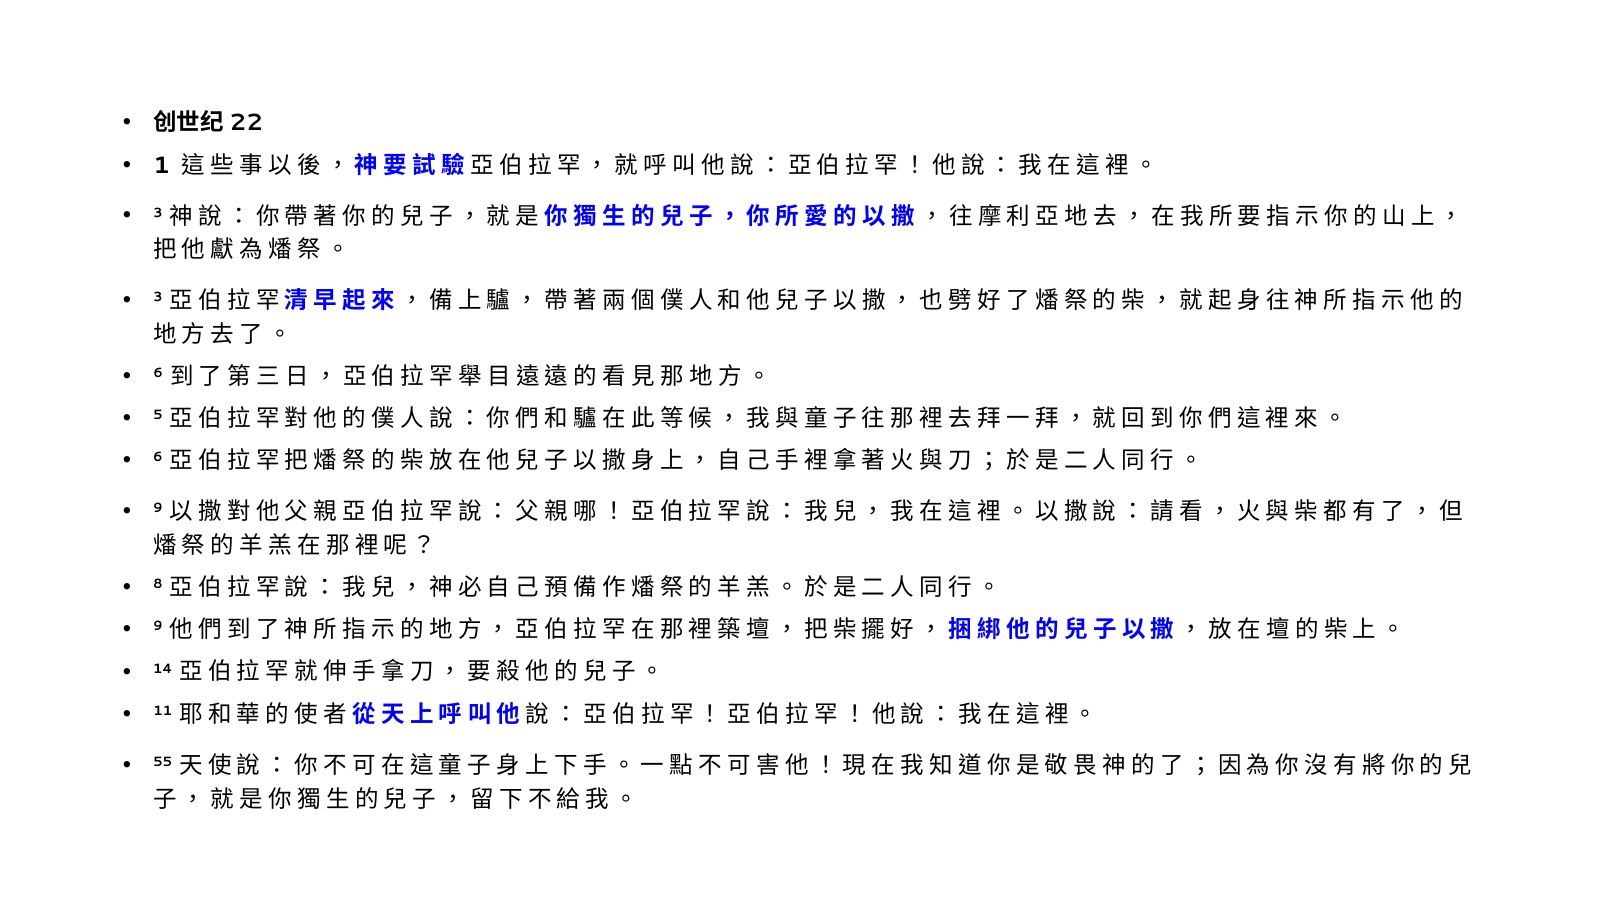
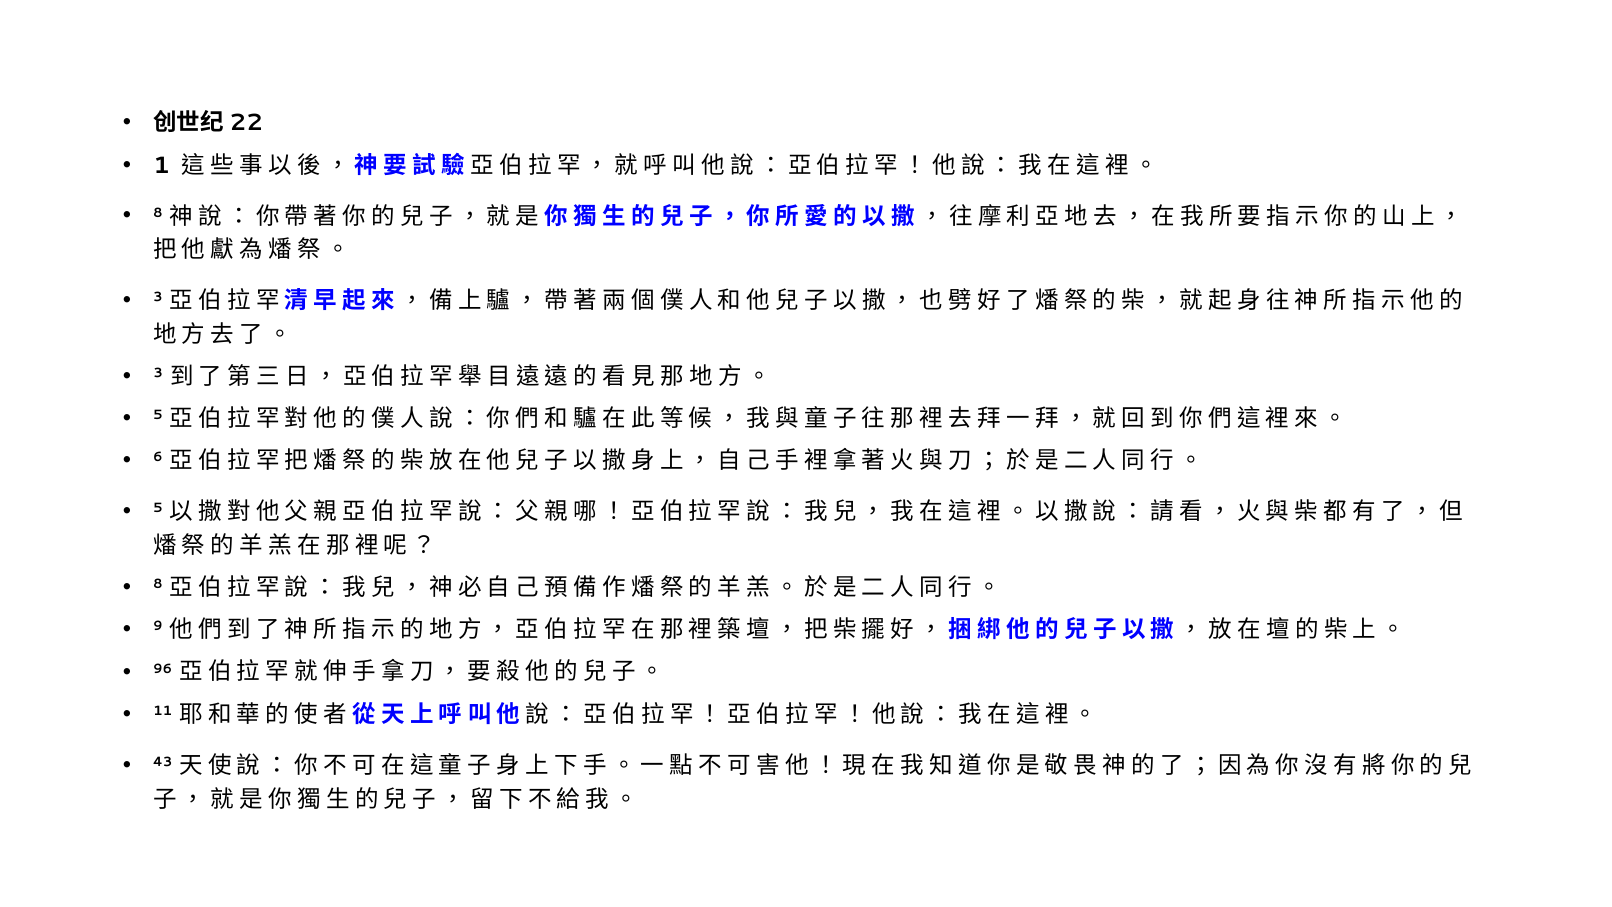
3: 3 -> 8 (158, 213)
6: 6 -> 3 (158, 373)
9: 9 -> 5 (158, 508)
14: 14 -> 96 (163, 669)
55: 55 -> 43 (163, 762)
